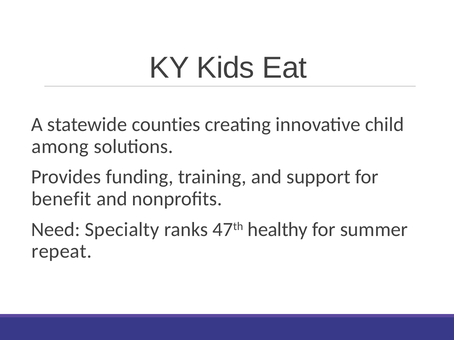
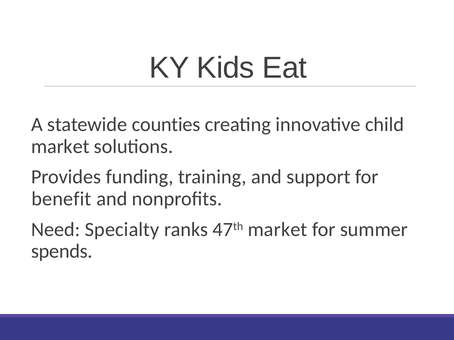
among: among -> market (60, 147)
47th healthy: healthy -> market (278, 230)
repeat: repeat -> spends (62, 251)
